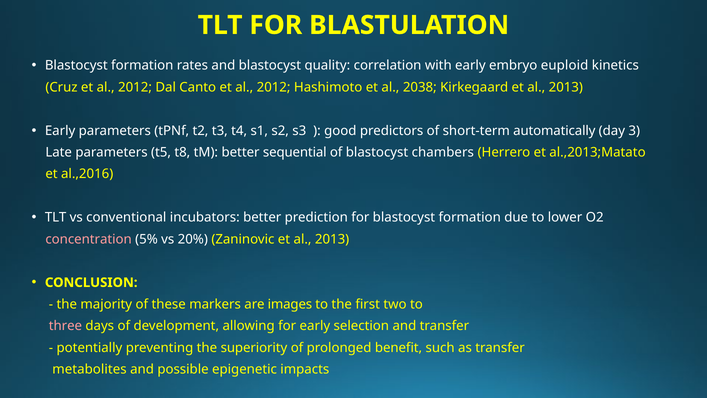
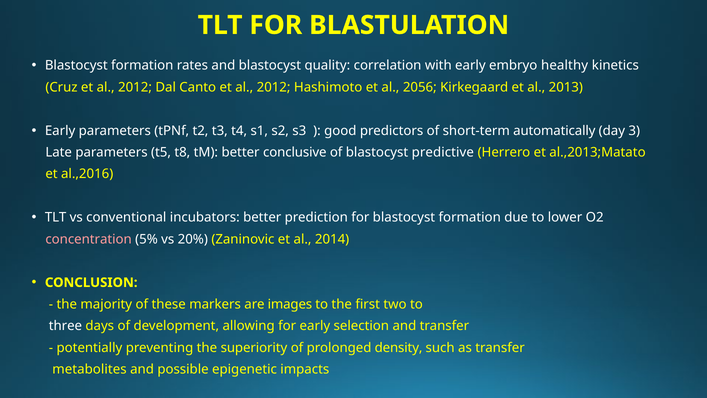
euploid: euploid -> healthy (565, 65)
2038: 2038 -> 2056 (420, 87)
sequential: sequential -> conclusive (295, 152)
chambers: chambers -> predictive (443, 152)
Zaninovic et al 2013: 2013 -> 2014 (332, 239)
three colour: pink -> white (65, 326)
benefit: benefit -> density (399, 347)
